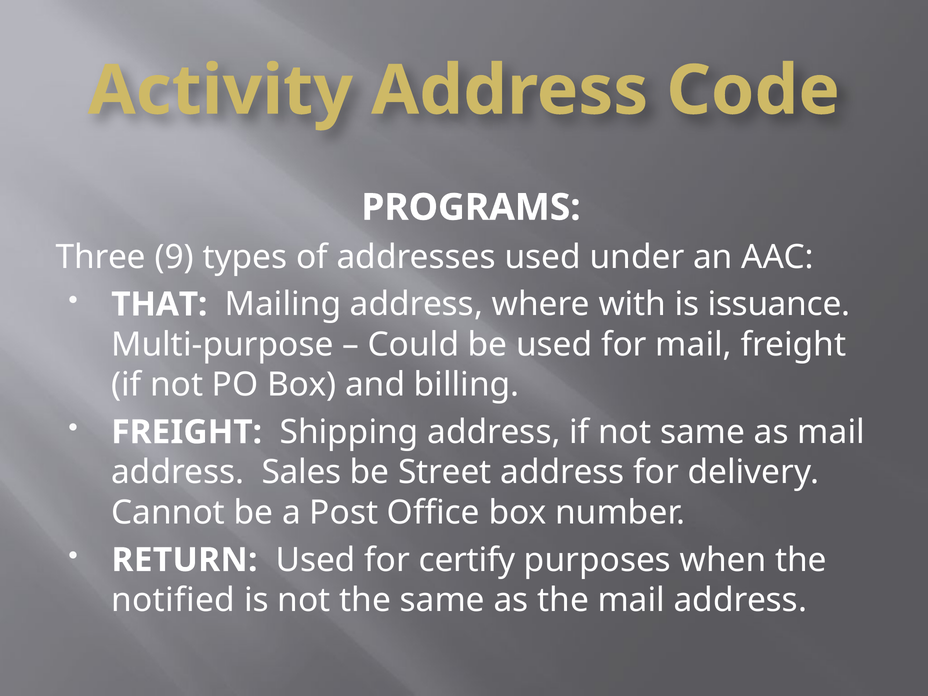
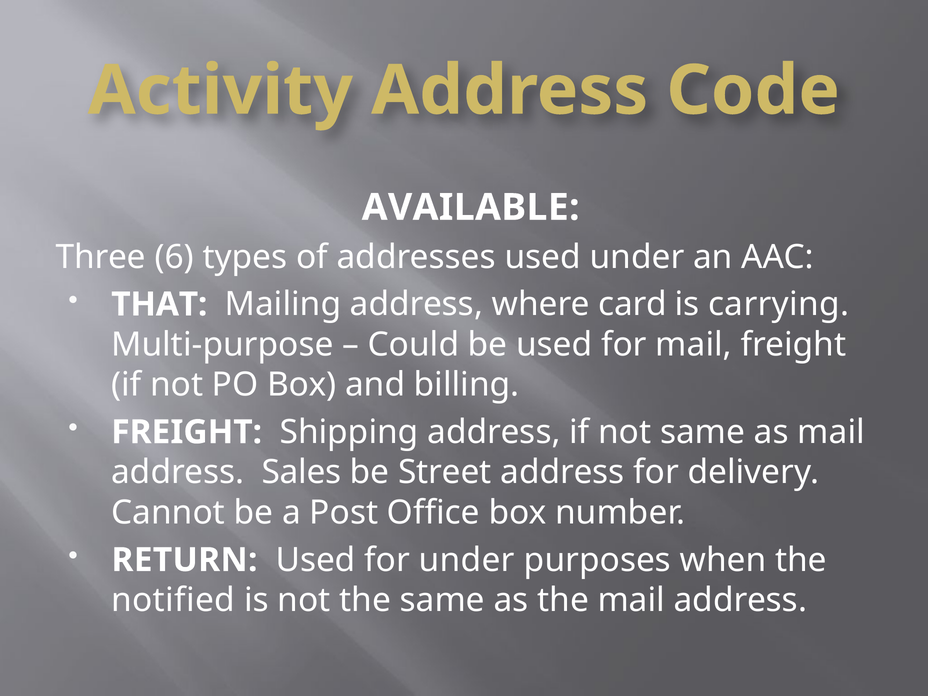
PROGRAMS: PROGRAMS -> AVAILABLE (471, 207)
9: 9 -> 6 (174, 257)
with: with -> card (633, 304)
issuance: issuance -> carrying (779, 304)
for certify: certify -> under (467, 560)
